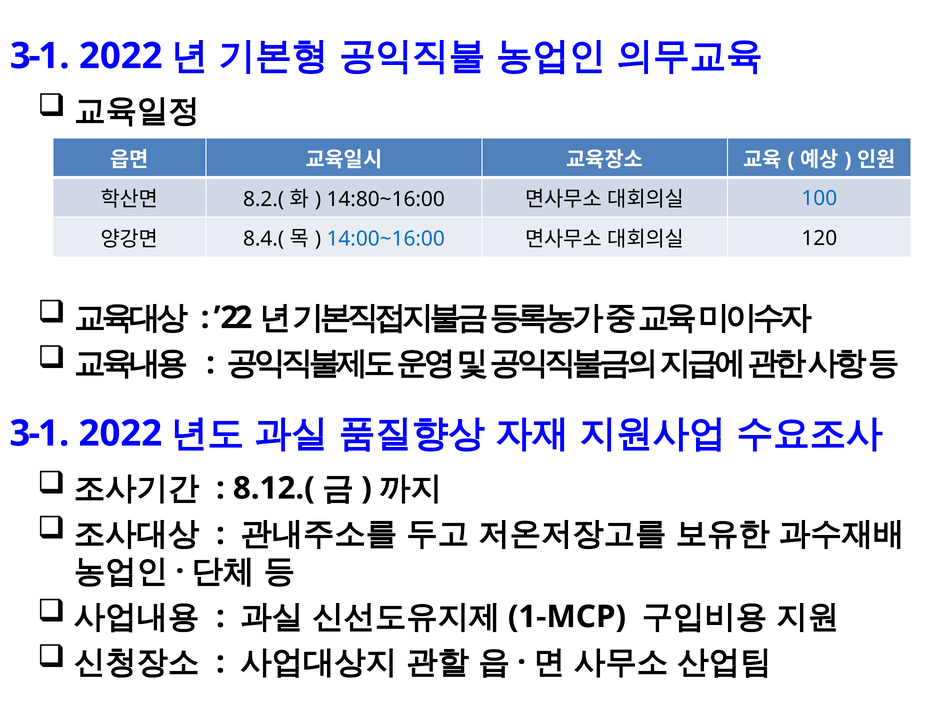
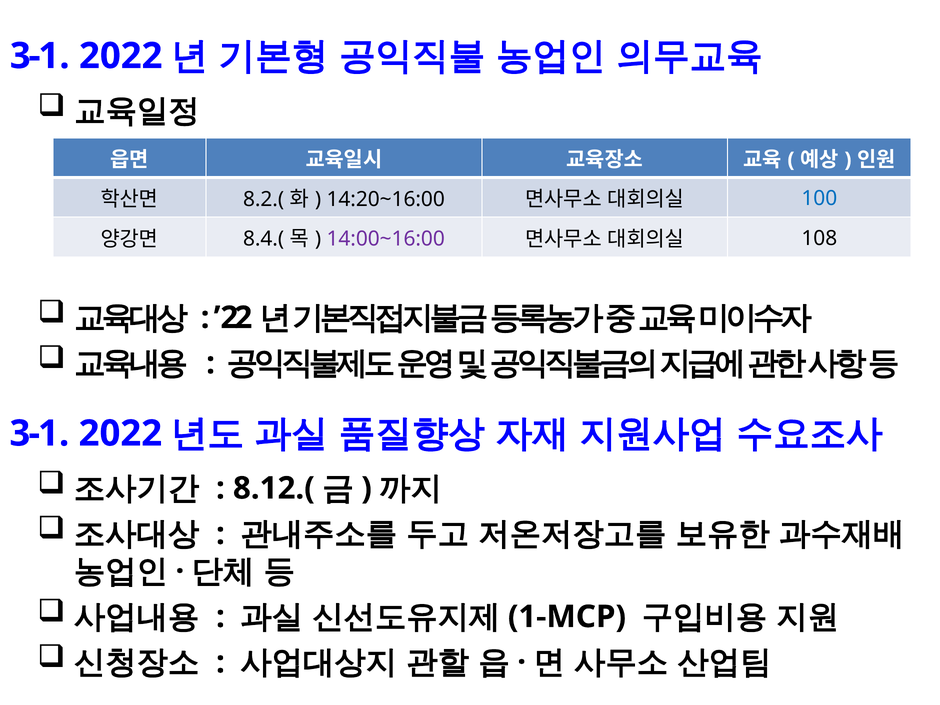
14:80~16:00: 14:80~16:00 -> 14:20~16:00 (386, 199)
14:00~16:00 colour: blue -> purple (386, 239)
120: 120 -> 108 (819, 238)
